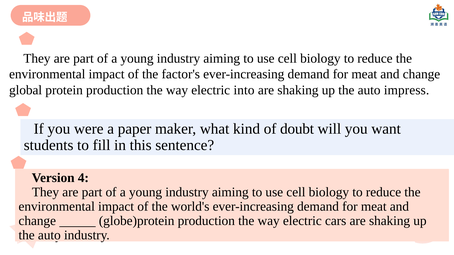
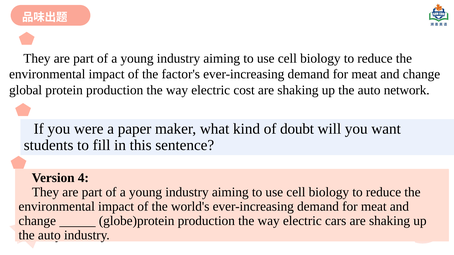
into: into -> cost (244, 90)
impress: impress -> network (407, 90)
